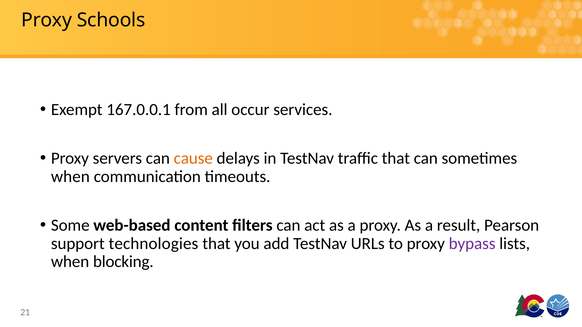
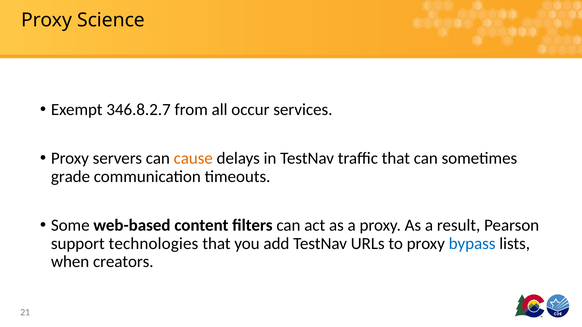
Schools: Schools -> Science (111, 20)
167.0.0.1: 167.0.0.1 -> 346.8.2.7 (139, 110)
when: when -> grade (70, 177)
bypass colour: purple -> blue (472, 244)
blocking: blocking -> creators (123, 262)
